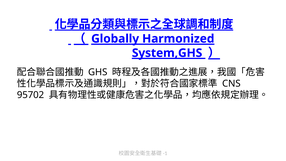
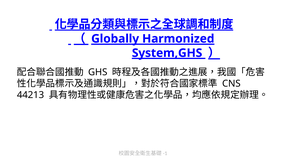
95702: 95702 -> 44213 (30, 95)
